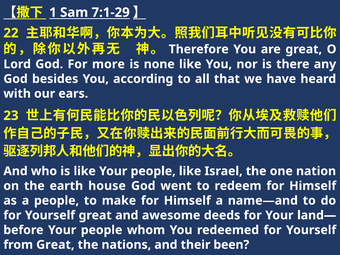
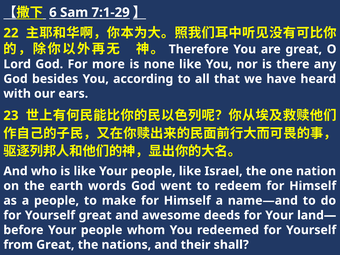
1: 1 -> 6 (53, 12)
house: house -> words (107, 186)
been: been -> shall (231, 245)
